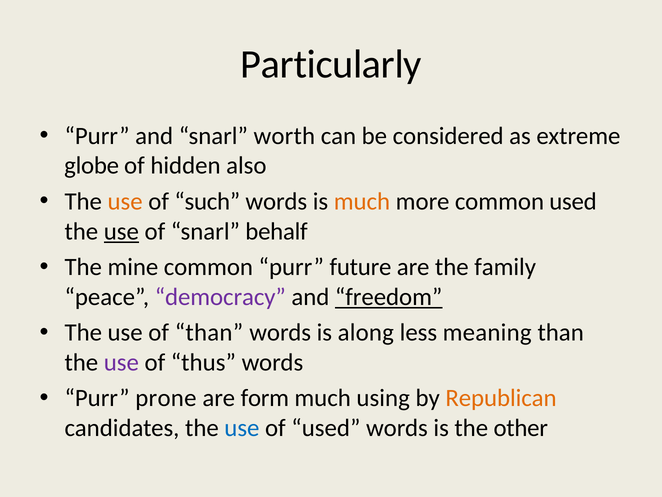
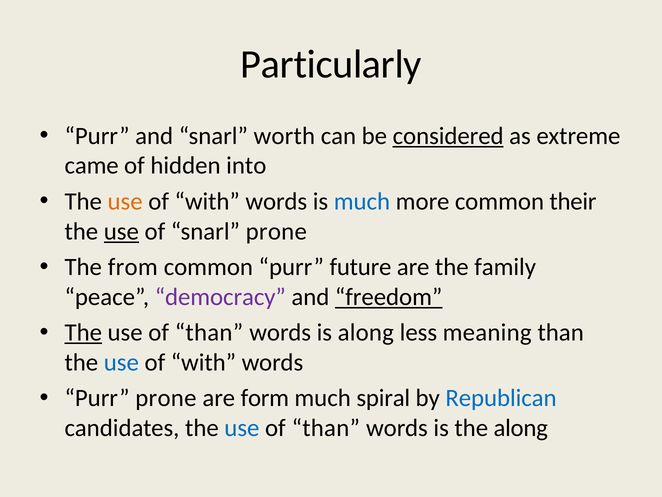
considered underline: none -> present (448, 136)
globe: globe -> came (92, 166)
also: also -> into (246, 166)
such: such -> with (207, 201)
much colour: orange -> blue (362, 201)
common used: used -> their (573, 201)
snarl behalf: behalf -> prone (276, 231)
mine: mine -> from (133, 267)
The underline: none -> present (83, 332)
use colour: purple -> blue (121, 362)
thus: thus -> with (203, 362)
using: using -> spiral (383, 398)
Republican colour: orange -> blue (501, 398)
used: used -> than (326, 428)
the other: other -> along (521, 428)
